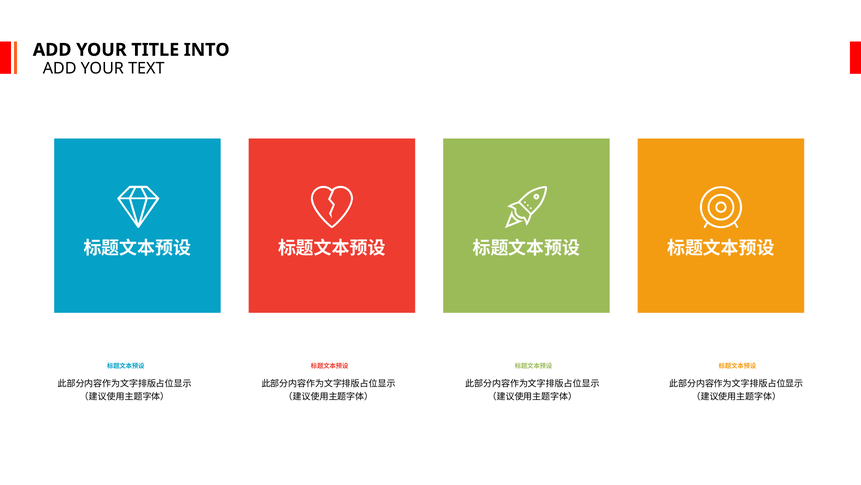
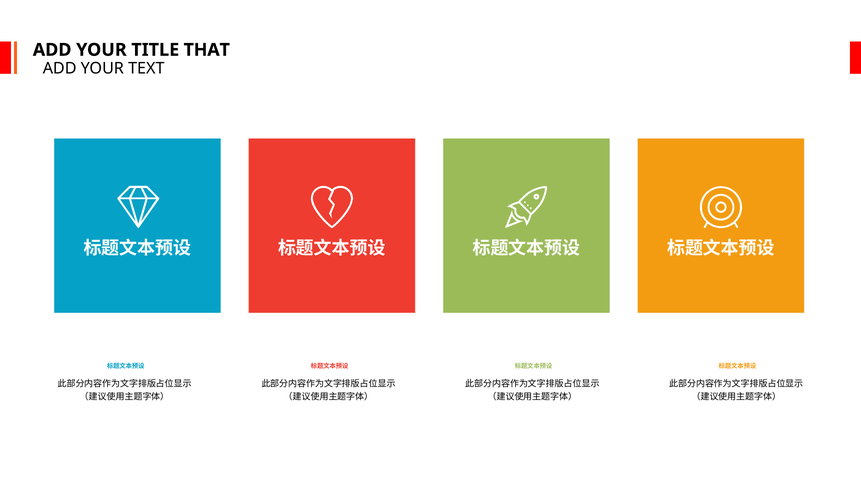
INTO: INTO -> THAT (207, 50)
